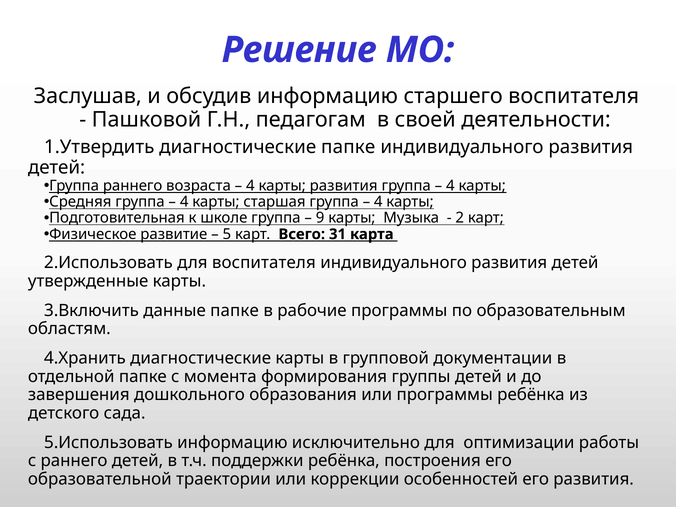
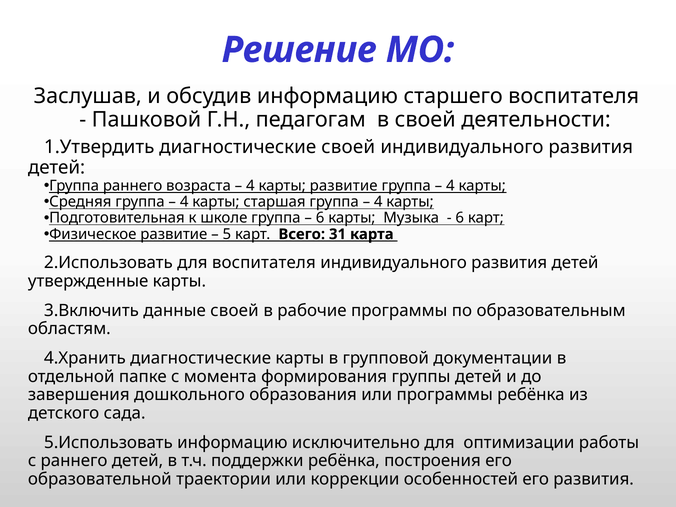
диагностические папке: папке -> своей (348, 147)
карты развития: развития -> развитие (344, 186)
9: 9 -> 6 (320, 218)
2: 2 -> 6 (460, 218)
данные папке: папке -> своей (235, 310)
